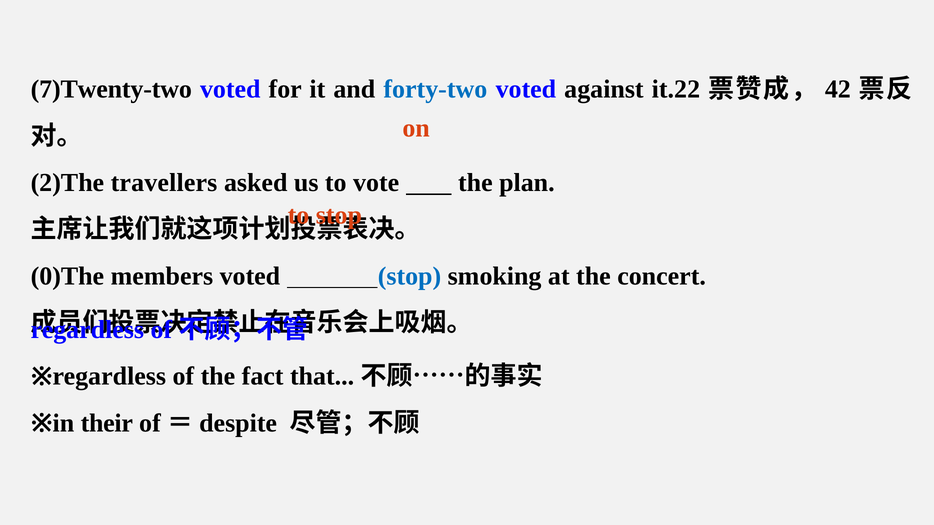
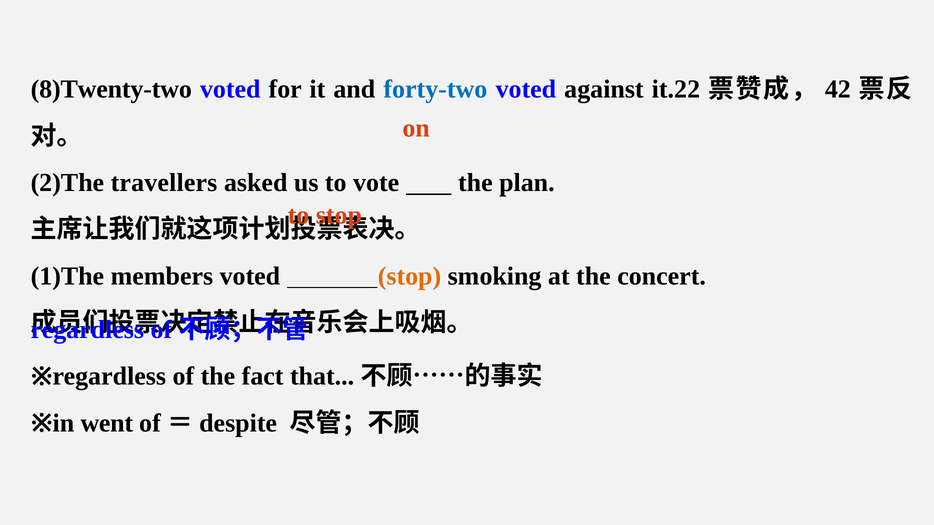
7)Twenty-two: 7)Twenty-two -> 8)Twenty-two (111, 90)
0)The: 0)The -> 1)The (67, 276)
stop colour: blue -> orange (409, 276)
their: their -> went (107, 423)
